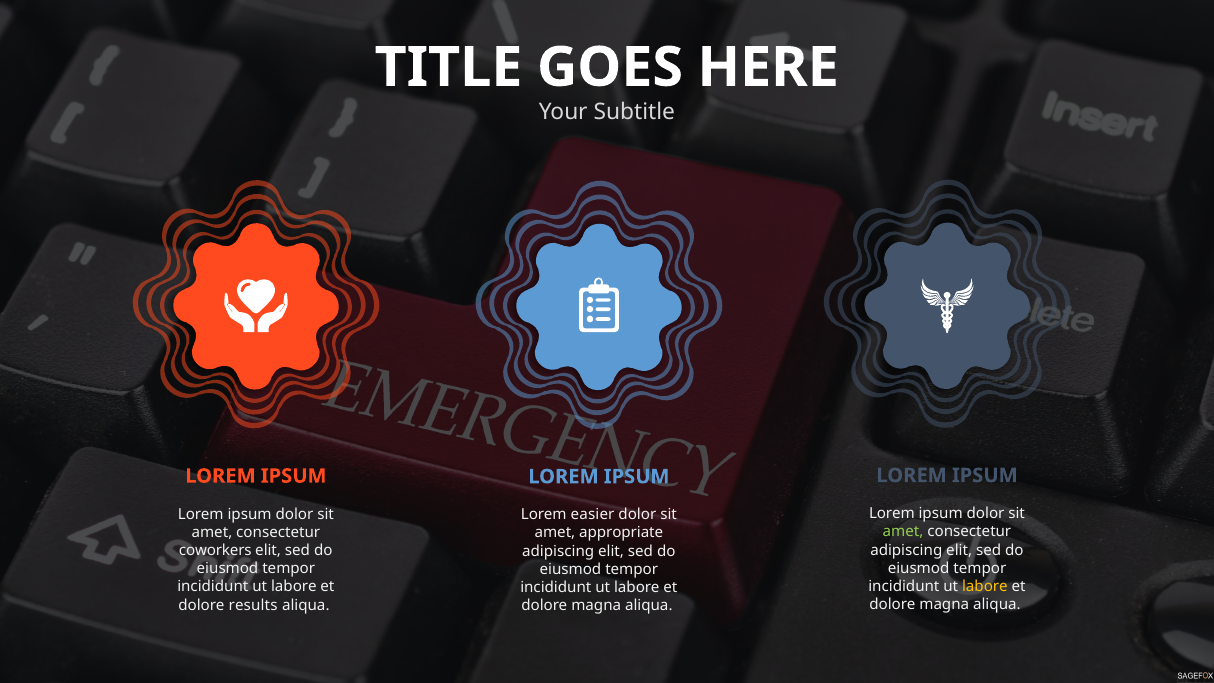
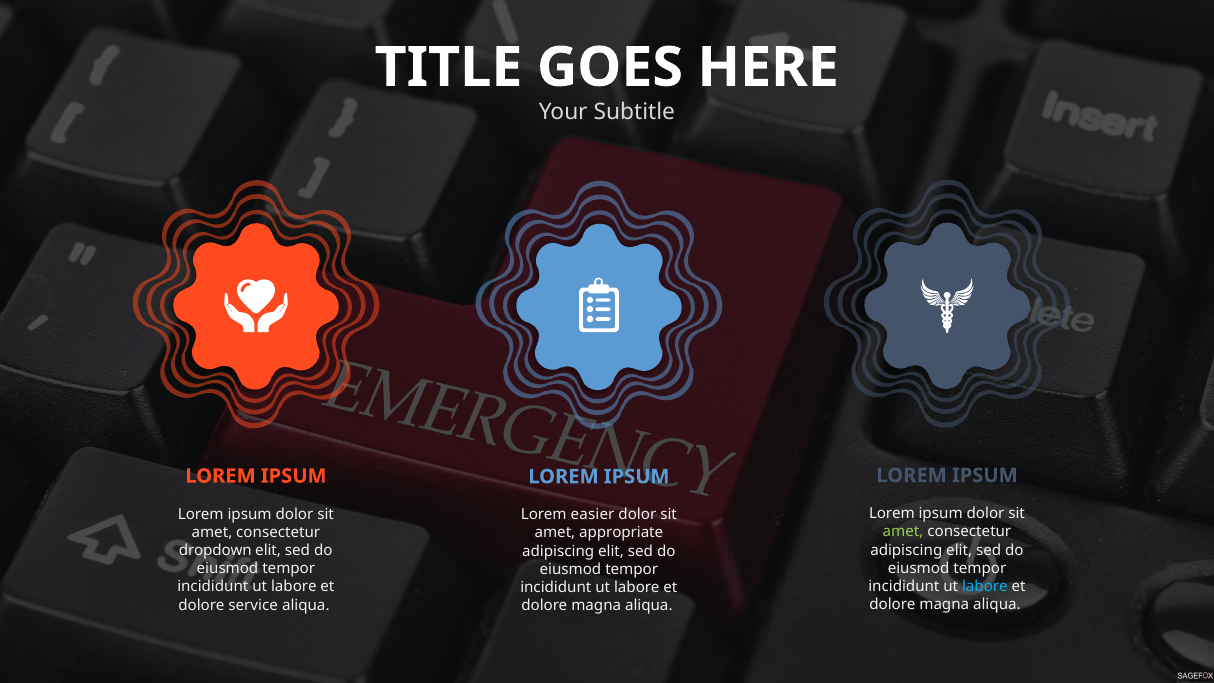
coworkers: coworkers -> dropdown (215, 550)
labore colour: yellow -> light blue (985, 586)
results: results -> service (253, 605)
